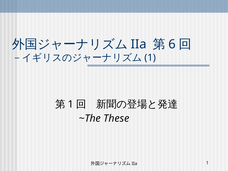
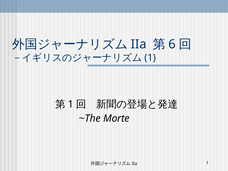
These: These -> Morte (116, 118)
